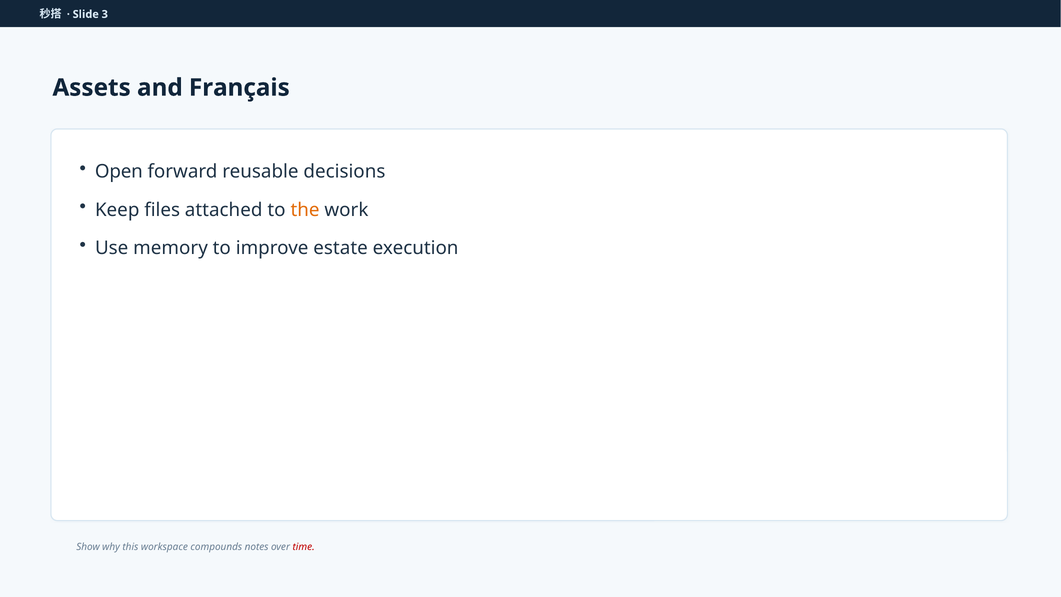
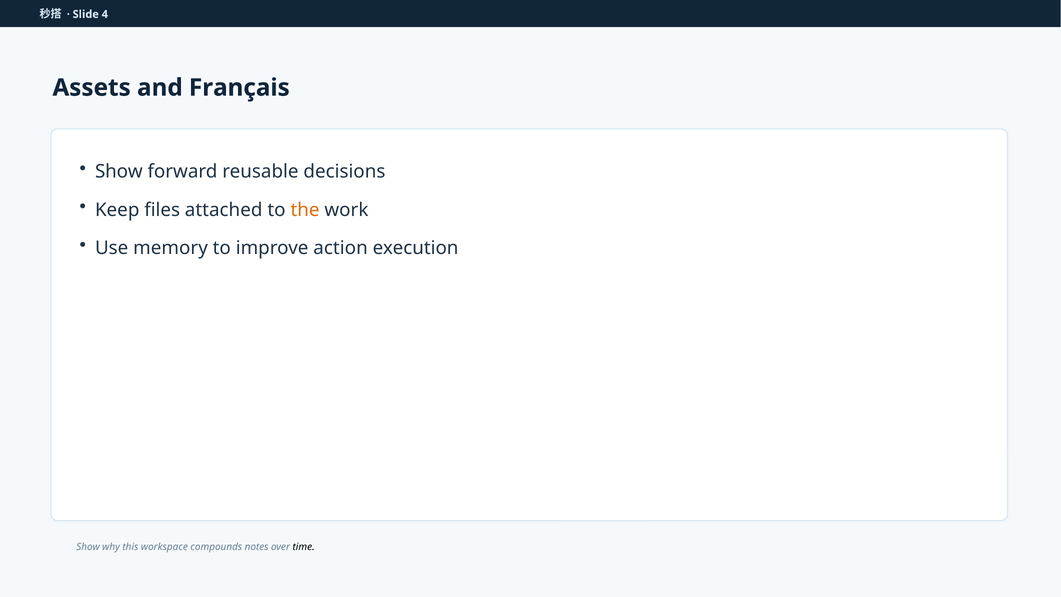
3: 3 -> 4 (105, 14)
Open: Open -> Show (119, 172)
estate: estate -> action (341, 248)
time colour: red -> black (304, 547)
